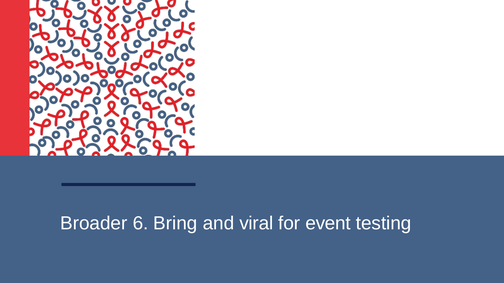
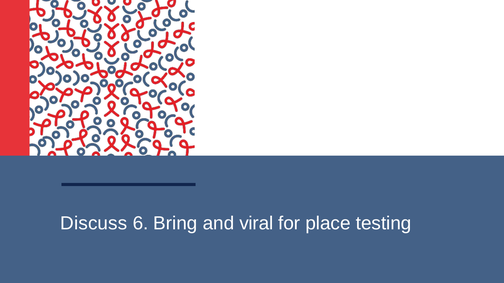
Broader: Broader -> Discuss (94, 224)
event: event -> place (328, 224)
